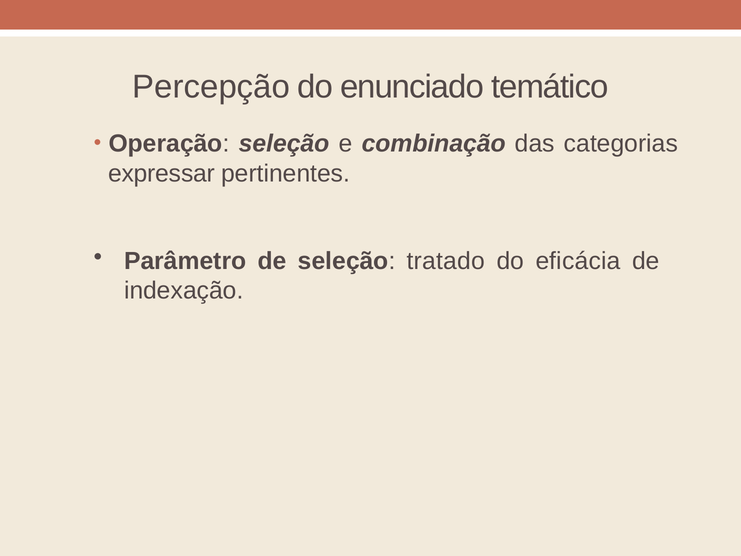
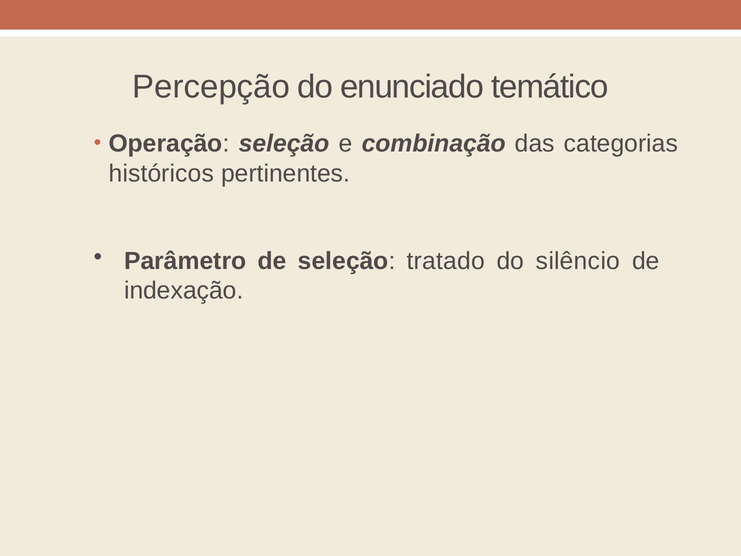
expressar: expressar -> históricos (161, 173)
eficácia: eficácia -> silêncio (578, 261)
